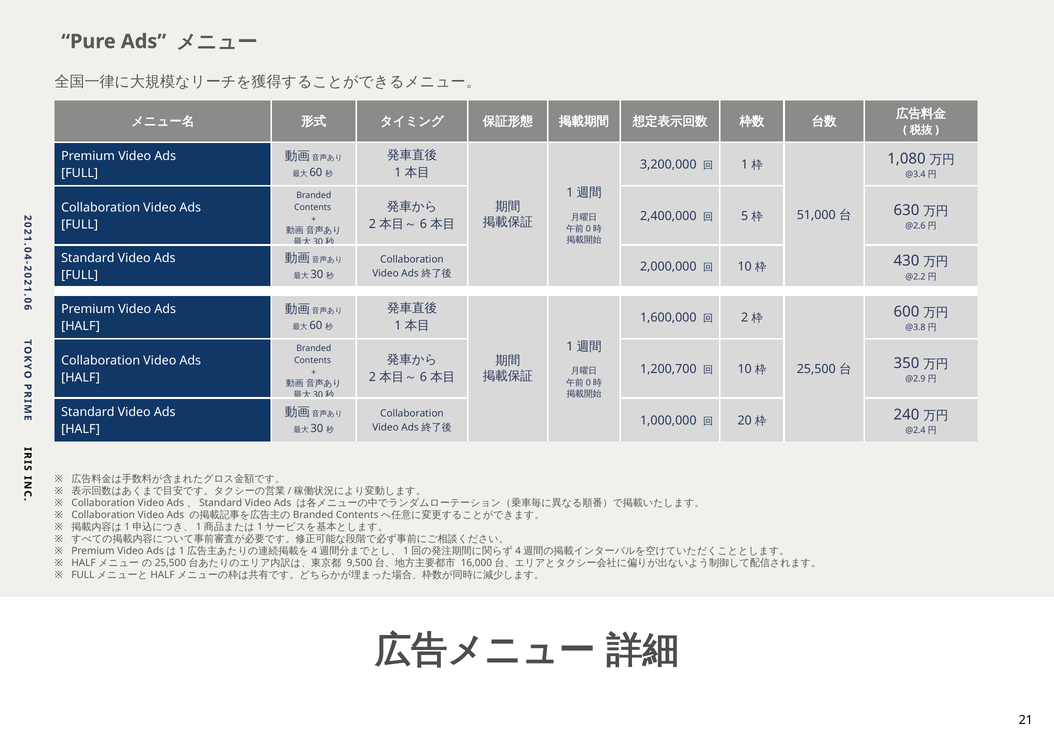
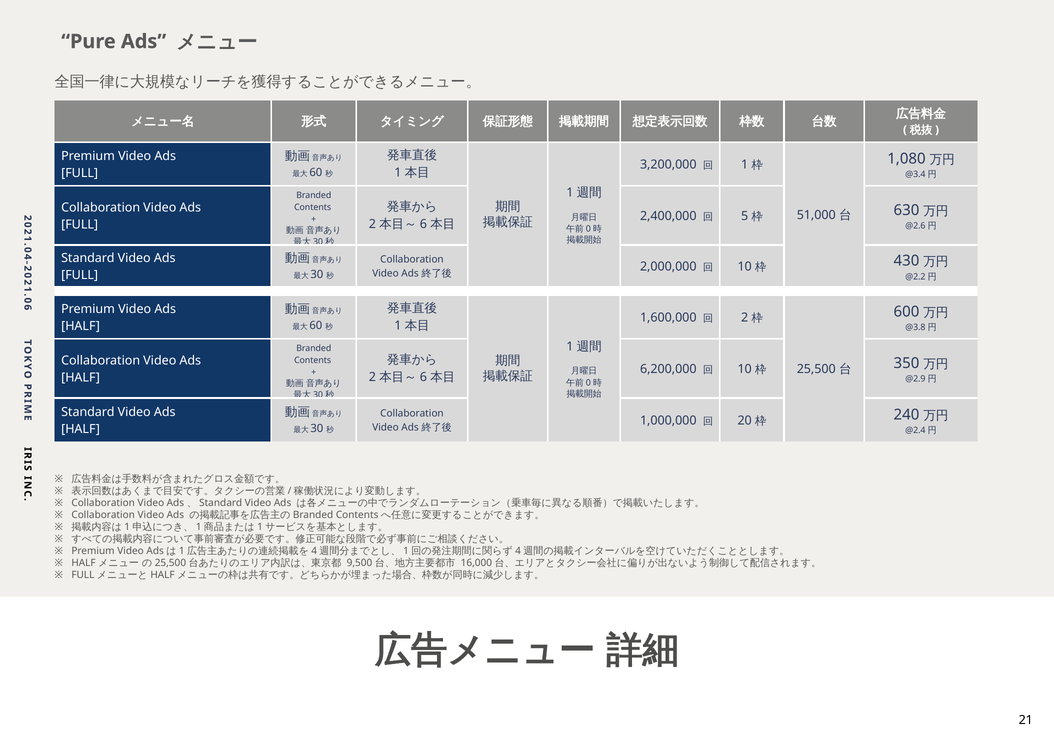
1,200,700: 1,200,700 -> 6,200,000 (668, 369)
